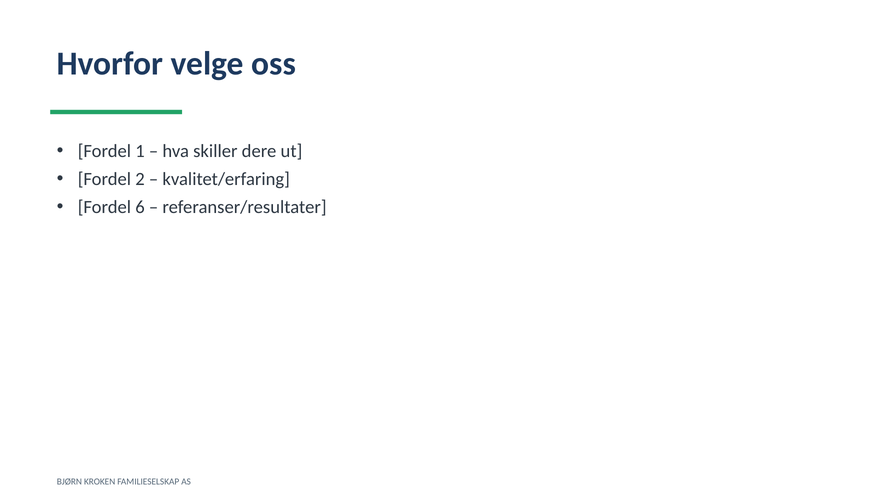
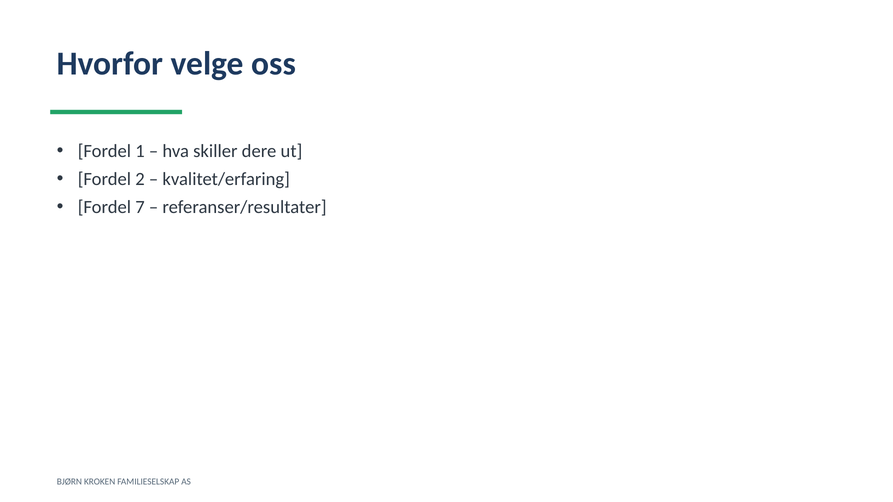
6: 6 -> 7 (140, 207)
